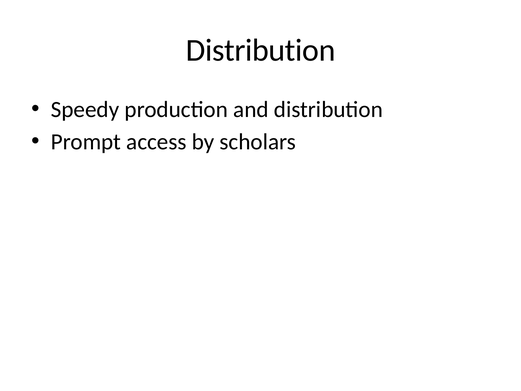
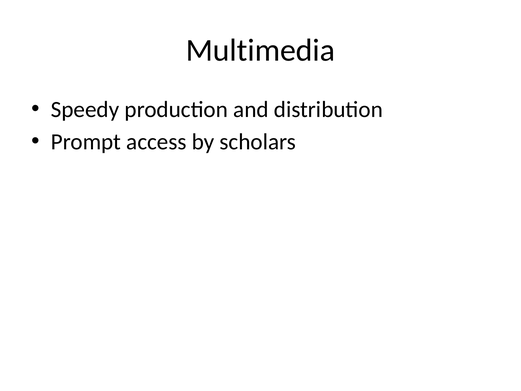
Distribution: Distribution -> Multimedia (260, 50)
